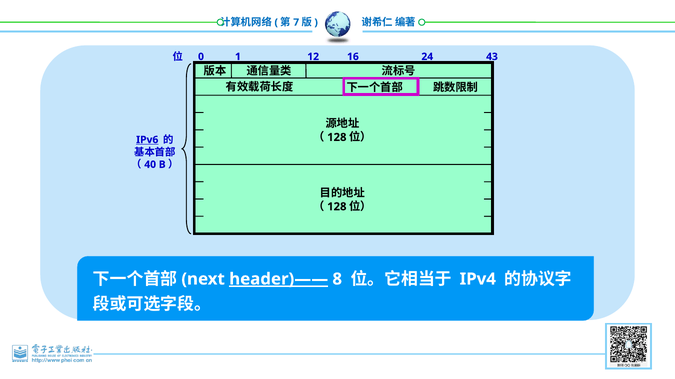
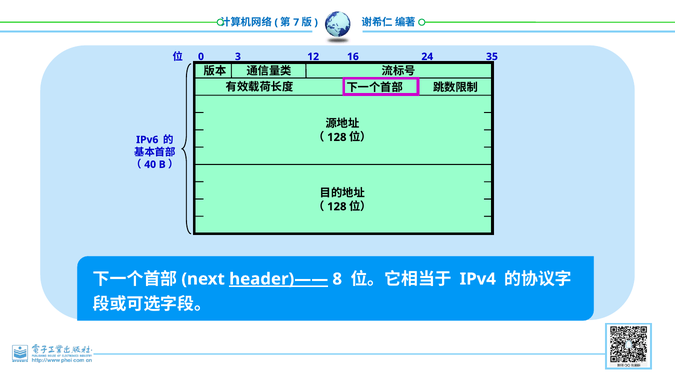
1: 1 -> 3 (238, 57)
43: 43 -> 35 (492, 57)
IPv6 underline: present -> none (147, 140)
